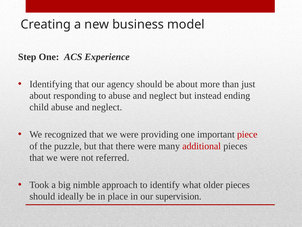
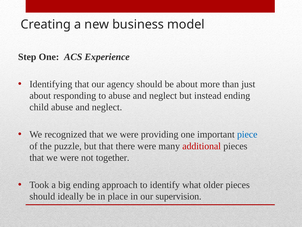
piece colour: red -> blue (247, 134)
referred: referred -> together (113, 157)
big nimble: nimble -> ending (86, 185)
